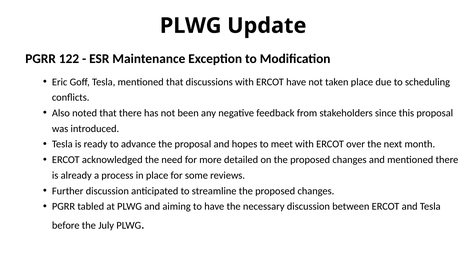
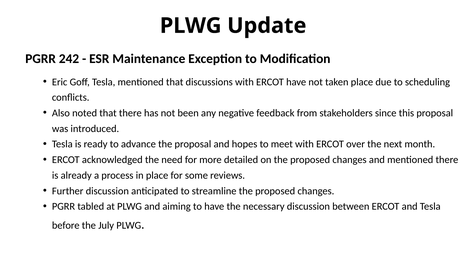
122: 122 -> 242 (69, 59)
